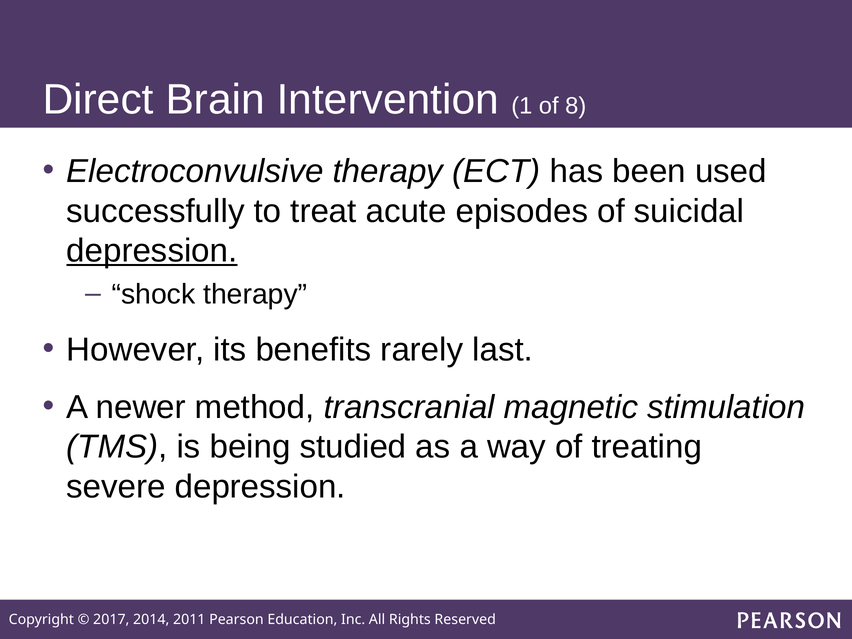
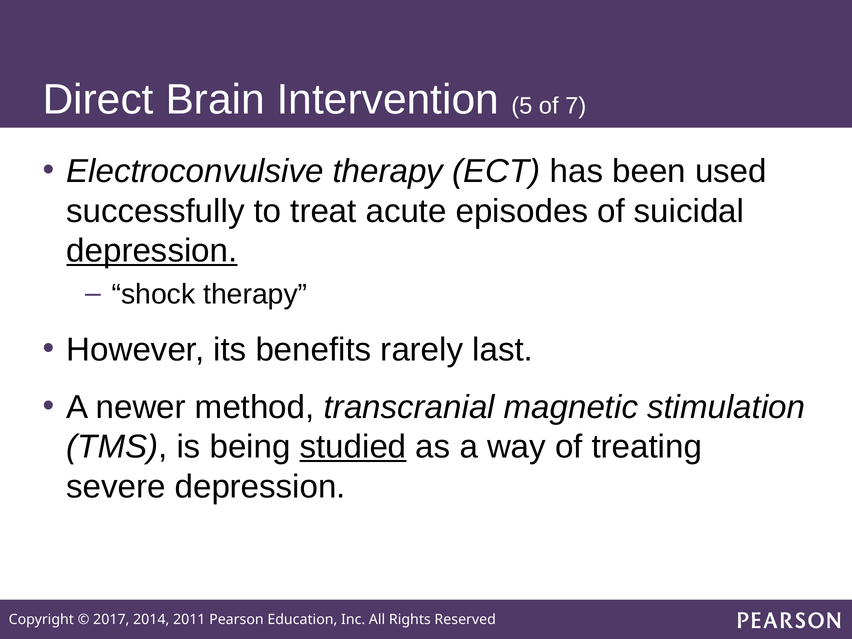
1: 1 -> 5 (522, 106)
8: 8 -> 7 (576, 106)
studied underline: none -> present (353, 447)
